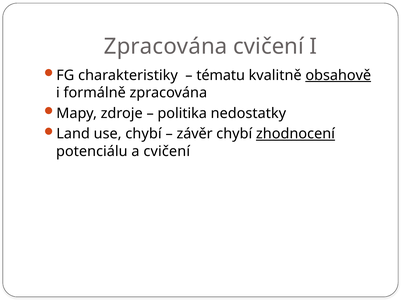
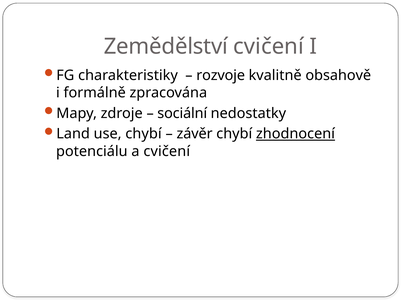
Zpracována: Zpracována -> Zemědělství (166, 46)
tématu: tématu -> rozvoje (221, 75)
obsahově underline: present -> none (338, 75)
politika: politika -> sociální (182, 113)
